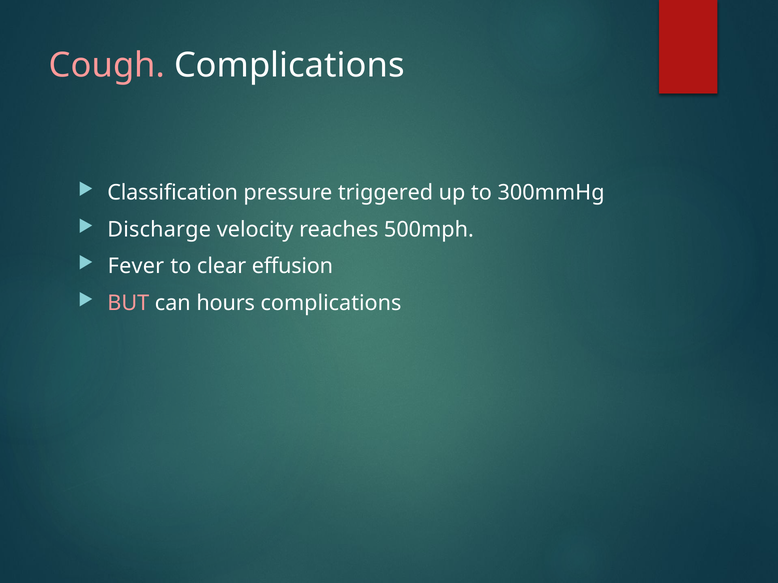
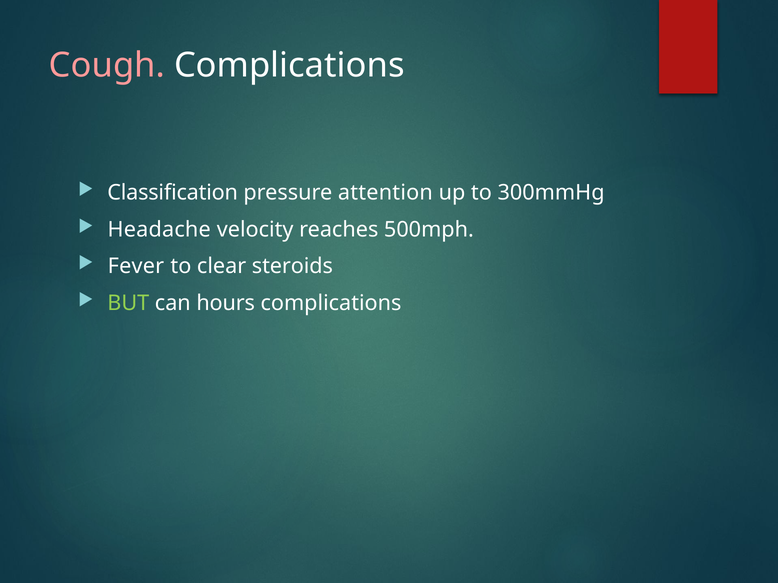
triggered: triggered -> attention (385, 193)
Discharge: Discharge -> Headache (159, 230)
effusion: effusion -> steroids (292, 267)
BUT colour: pink -> light green (128, 303)
